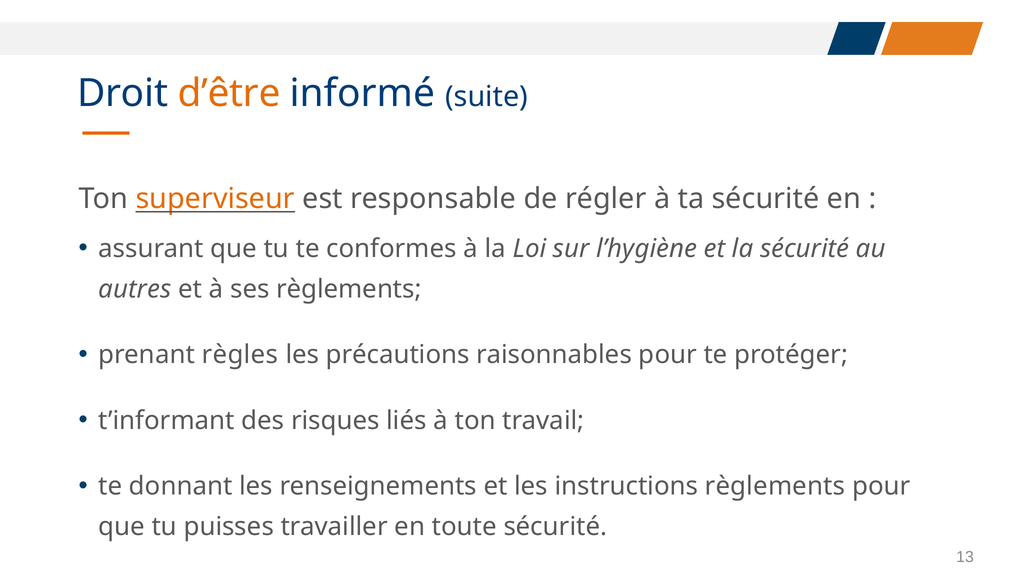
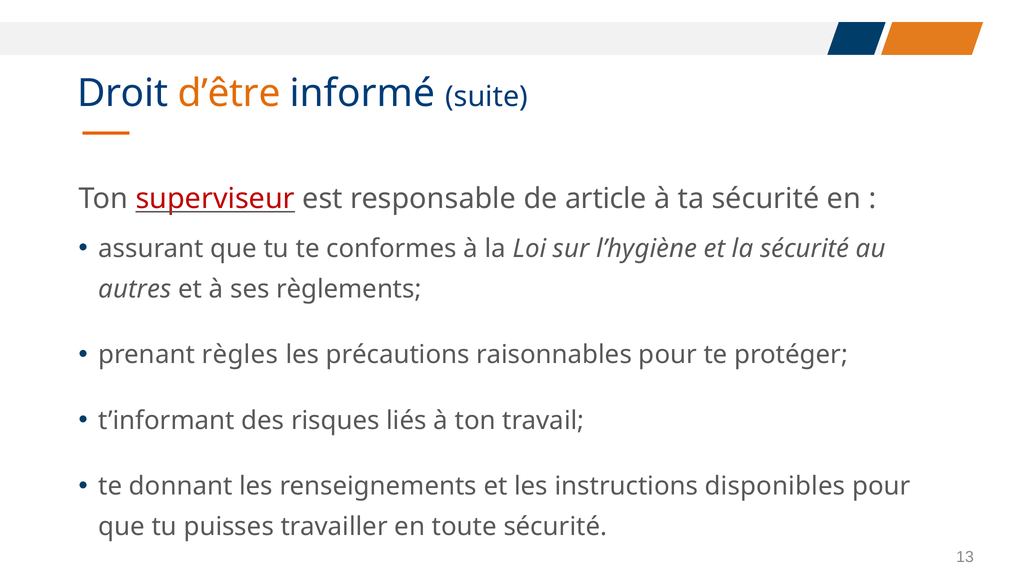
superviseur colour: orange -> red (215, 199)
régler: régler -> article (606, 199)
instructions règlements: règlements -> disponibles (775, 486)
